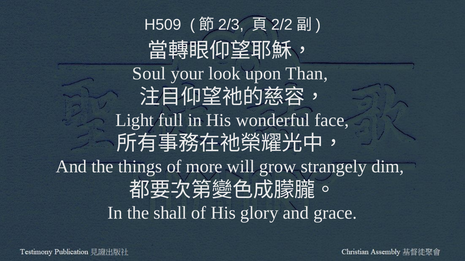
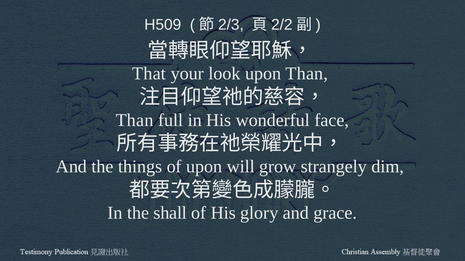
Soul: Soul -> That (149, 74)
Light: Light -> Than (135, 120)
of more: more -> upon (204, 167)
